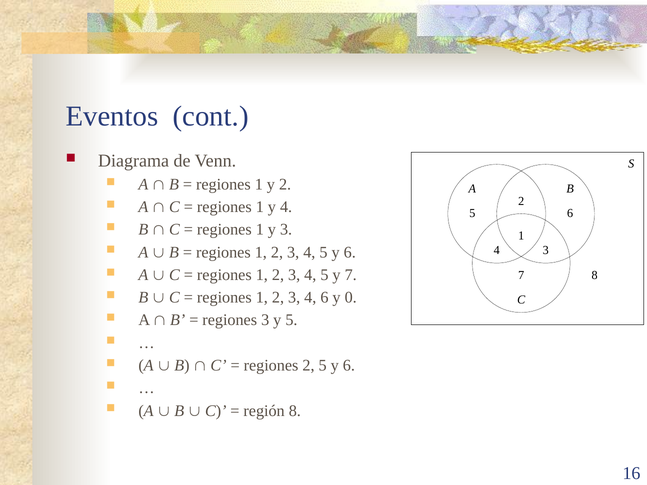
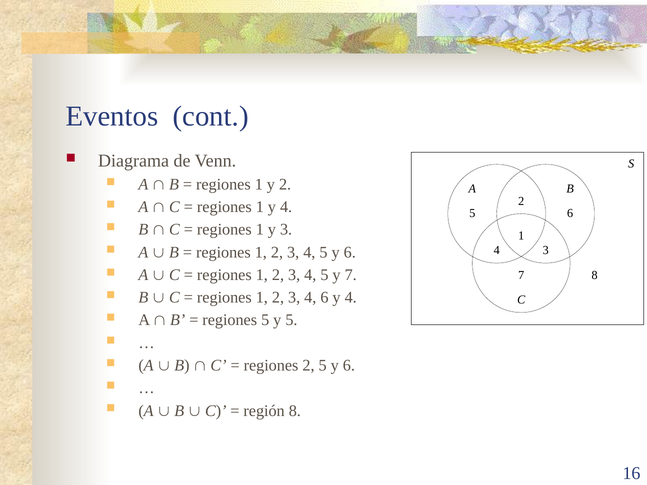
6 y 0: 0 -> 4 (351, 298)
regiones 3: 3 -> 5 (265, 320)
